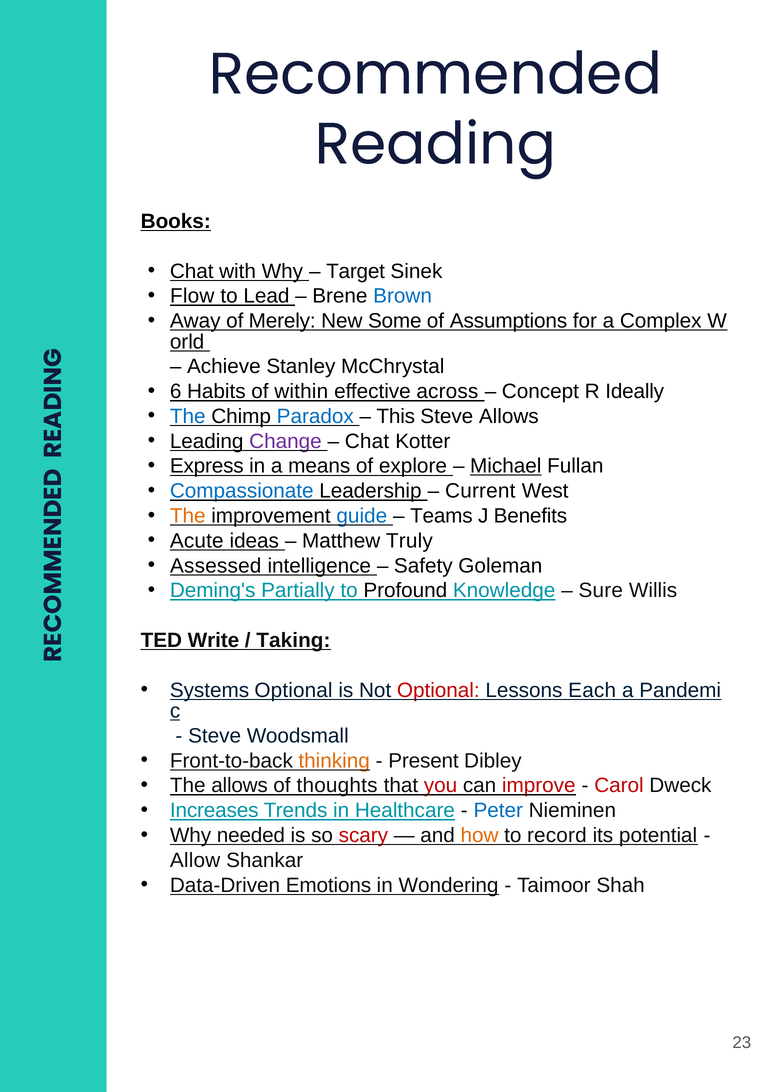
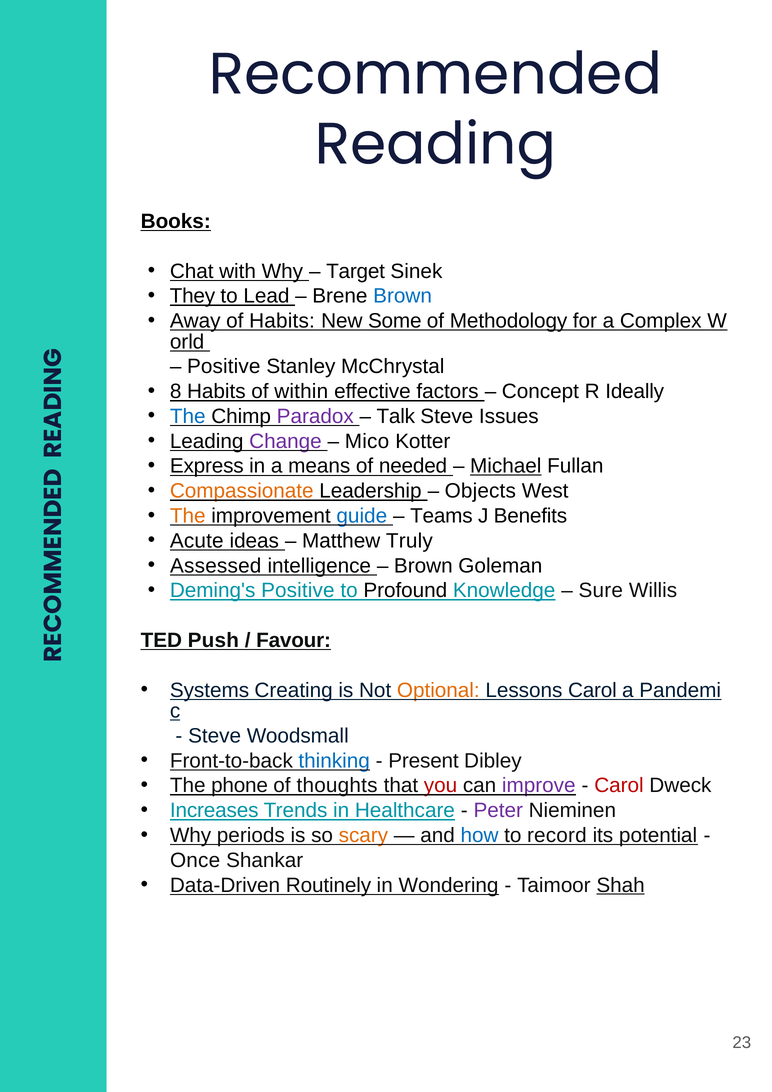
Flow: Flow -> They (192, 296)
of Merely: Merely -> Habits (282, 321)
Assumptions: Assumptions -> Methodology (509, 321)
Achieve: Achieve -> Positive (224, 367)
6: 6 -> 8 (176, 391)
across: across -> factors (447, 391)
Paradox colour: blue -> purple (315, 416)
This: This -> Talk (396, 416)
Steve Allows: Allows -> Issues (509, 416)
Chat: Chat -> Mico (367, 441)
explore: explore -> needed (413, 466)
Compassionate colour: blue -> orange (242, 491)
Current: Current -> Objects (480, 491)
Safety: Safety -> Brown (423, 566)
Deming's Partially: Partially -> Positive (298, 591)
Write: Write -> Push (213, 640)
Taking: Taking -> Favour (294, 640)
Systems Optional: Optional -> Creating (294, 690)
Optional colour: red -> orange (438, 690)
Lessons Each: Each -> Carol (592, 690)
thinking colour: orange -> blue (334, 761)
The allows: allows -> phone (240, 785)
improve colour: red -> purple (539, 785)
Peter colour: blue -> purple (498, 810)
needed: needed -> periods (251, 835)
scary colour: red -> orange (363, 835)
how colour: orange -> blue (480, 835)
Allow: Allow -> Once (195, 860)
Emotions: Emotions -> Routinely (328, 885)
Shah underline: none -> present (621, 885)
